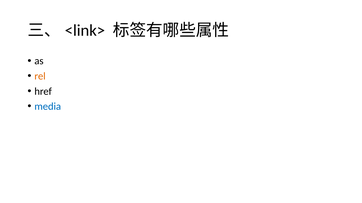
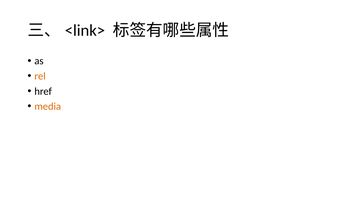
media colour: blue -> orange (48, 107)
